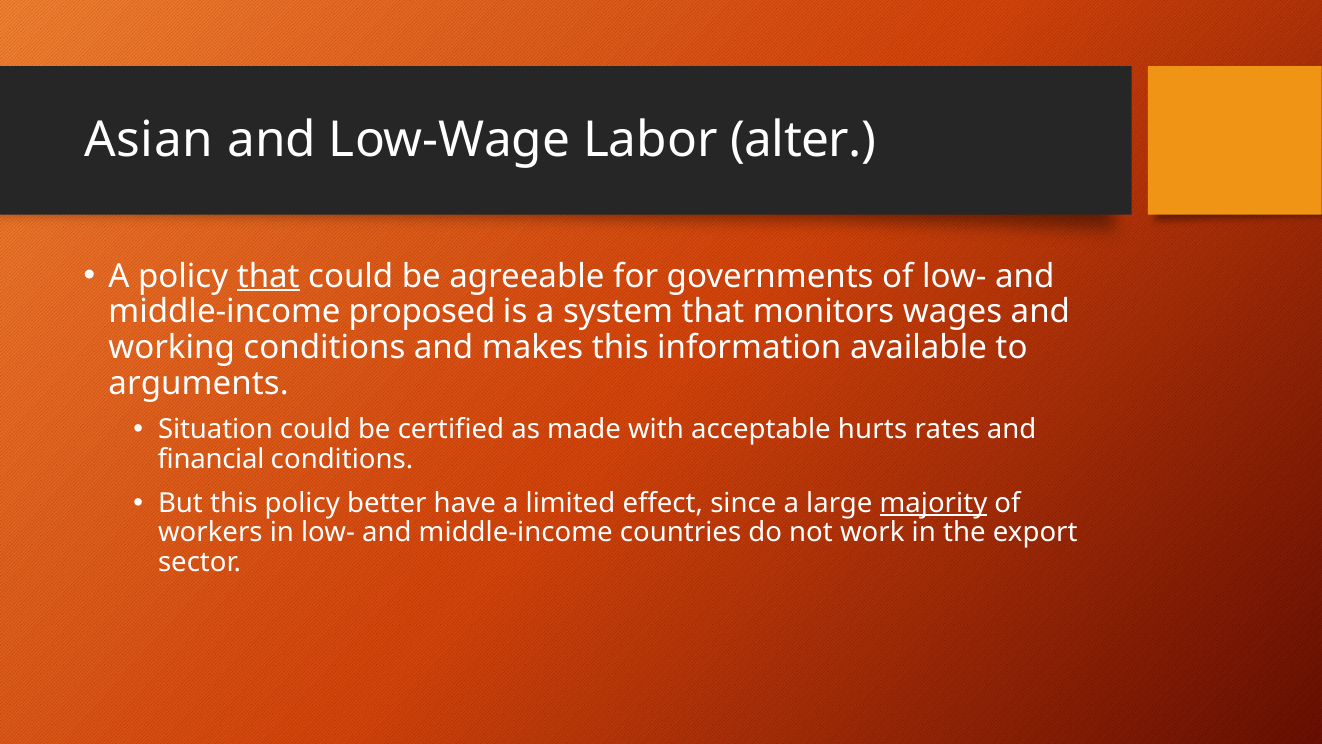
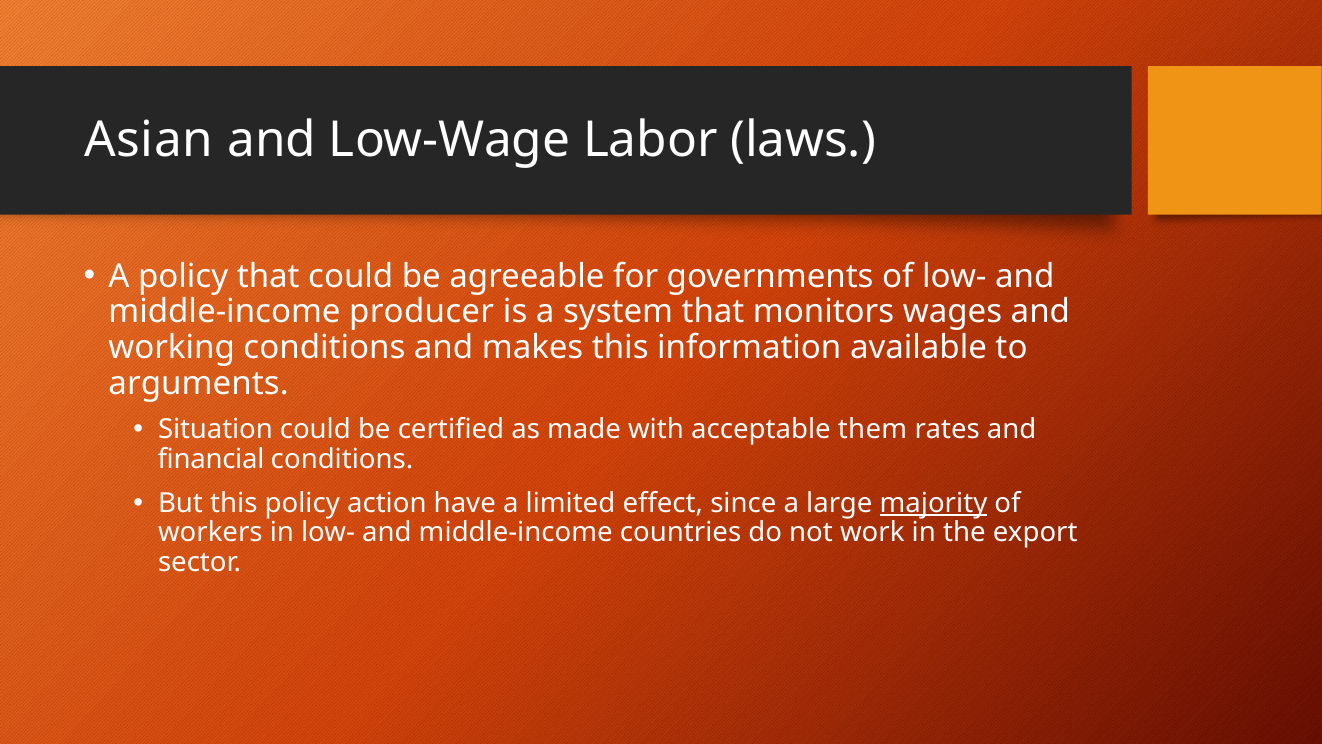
alter: alter -> laws (803, 140)
that underline: present -> none (268, 276)
proposed: proposed -> producer (422, 312)
hurts: hurts -> them (873, 430)
better: better -> action (387, 503)
